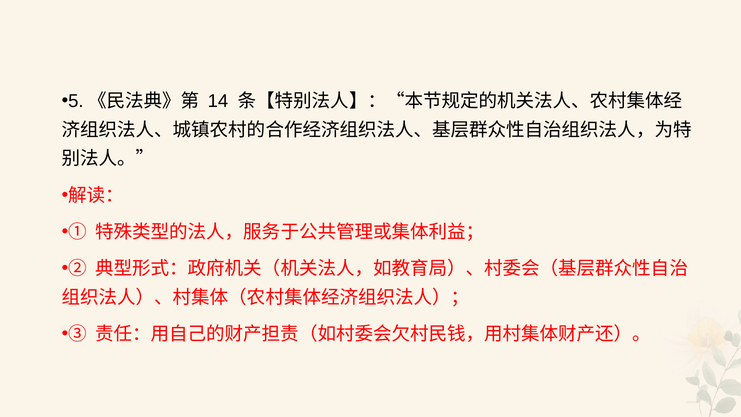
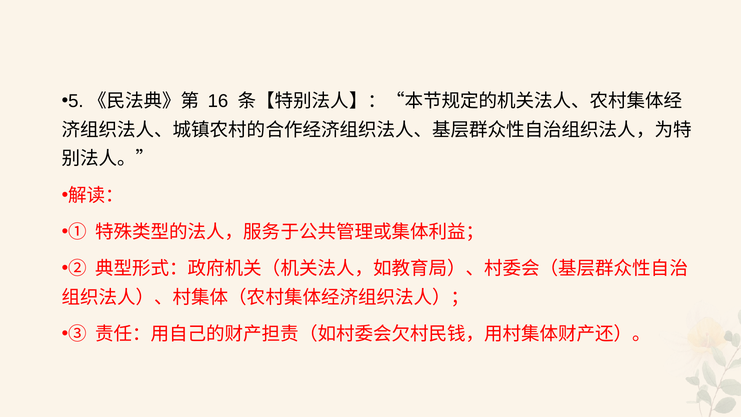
14: 14 -> 16 (218, 101)
